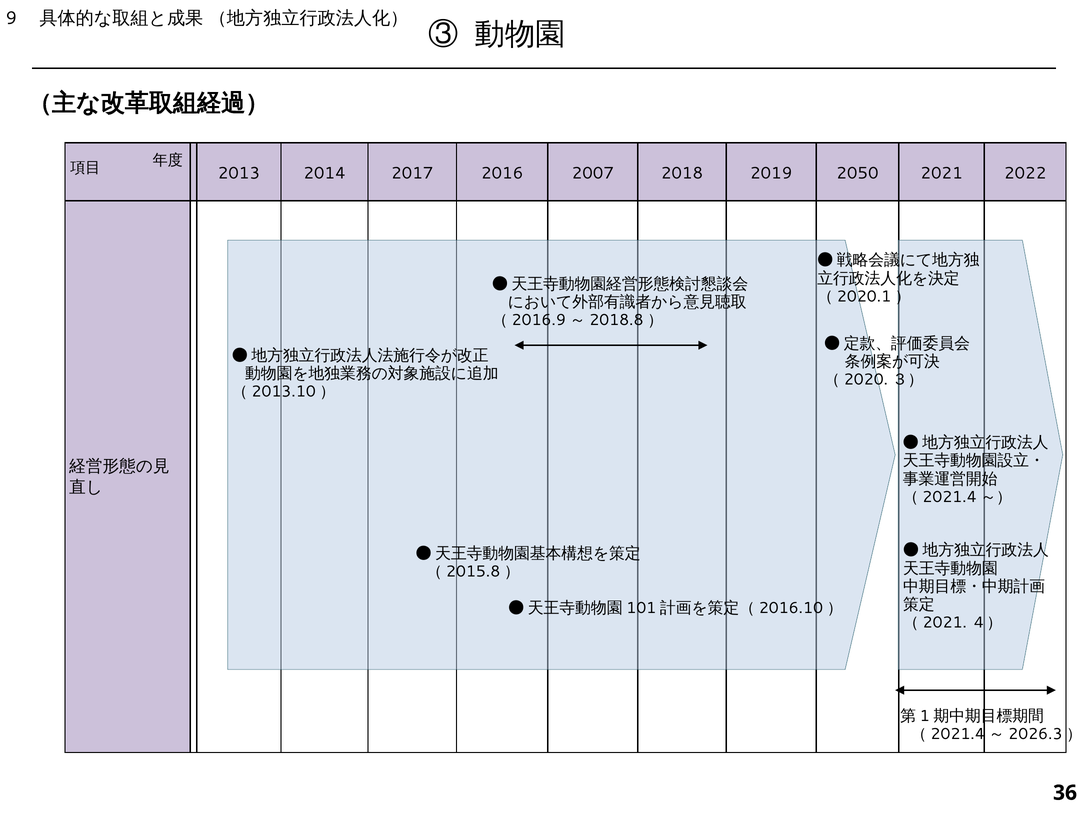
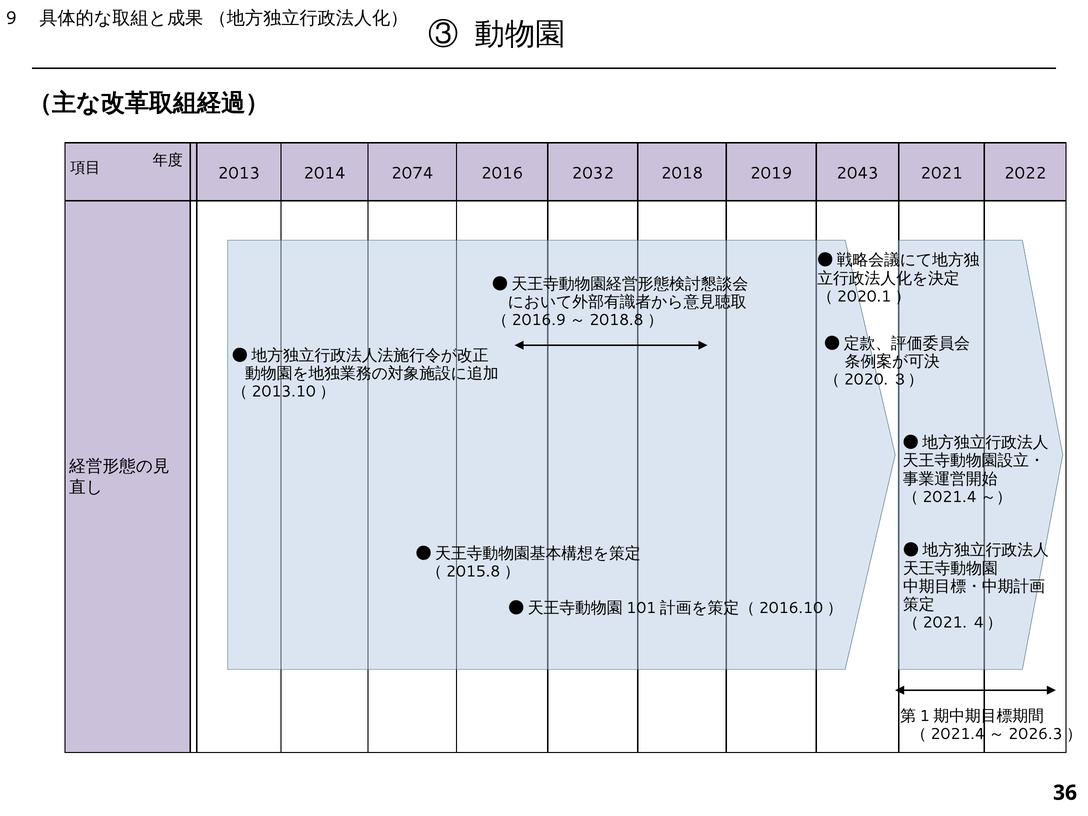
2017: 2017 -> 2074 (412, 173)
2007: 2007 -> 2032 (593, 173)
2050: 2050 -> 2043 (857, 173)
